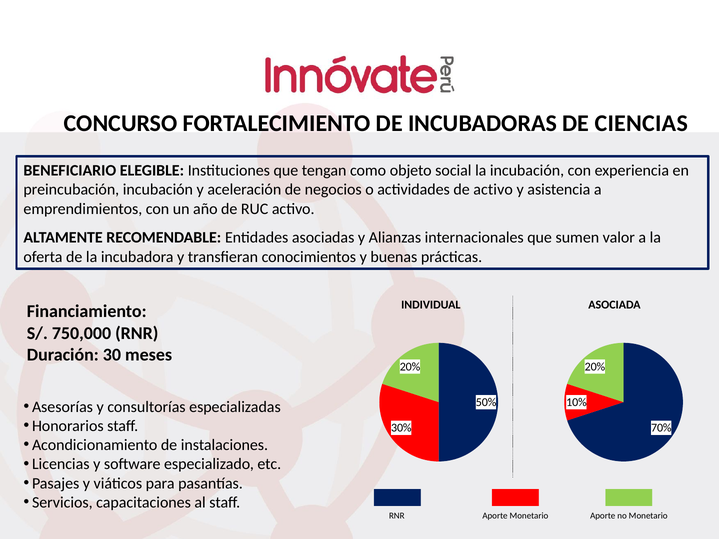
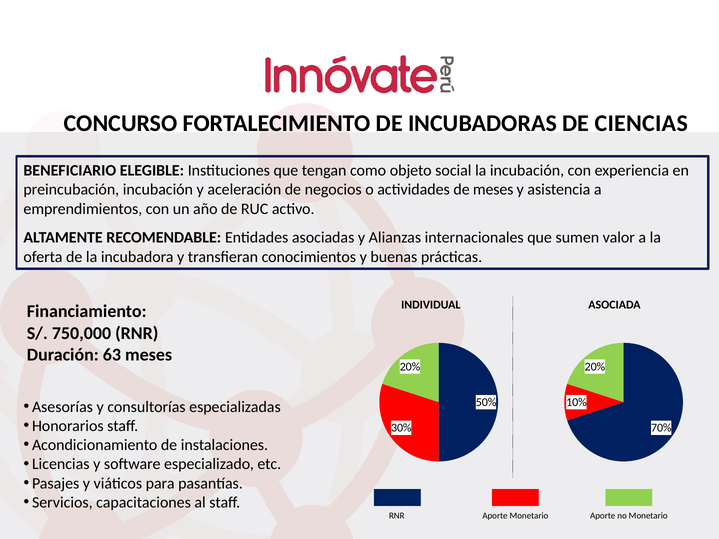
de activo: activo -> meses (493, 190)
30: 30 -> 63 (112, 355)
